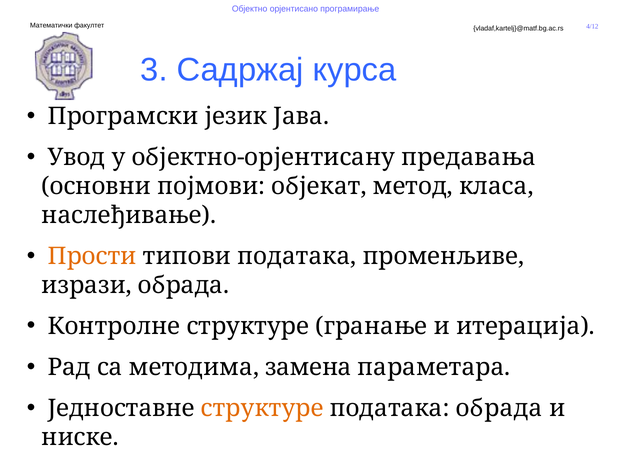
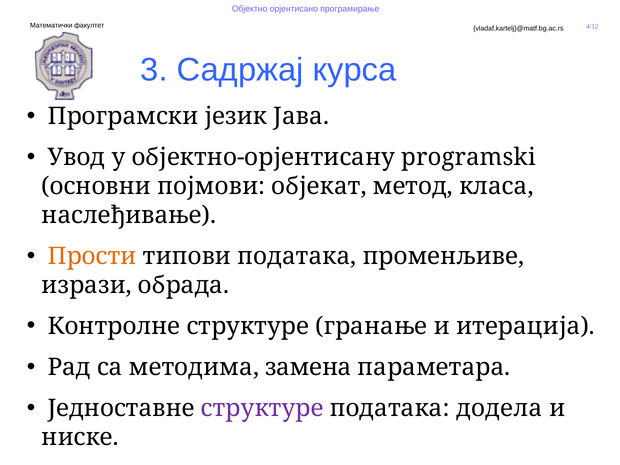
предавања: предавања -> programski (468, 157)
структуре colour: orange -> purple (262, 408)
података обрада: обрада -> додела (499, 408)
